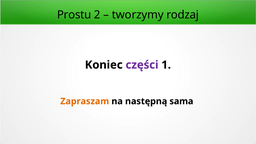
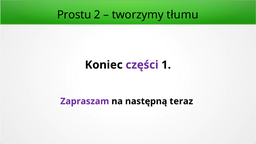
rodzaj: rodzaj -> tłumu (183, 15)
Zapraszam colour: orange -> purple (85, 101)
sama: sama -> teraz (181, 101)
